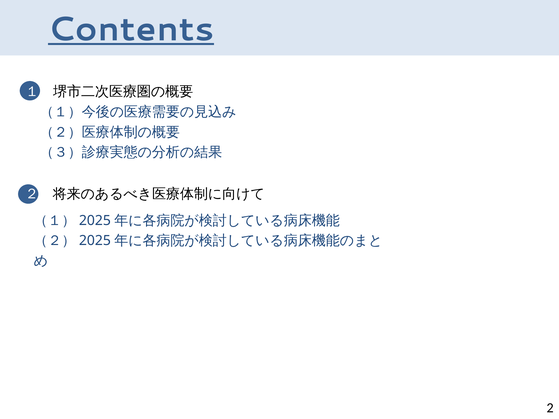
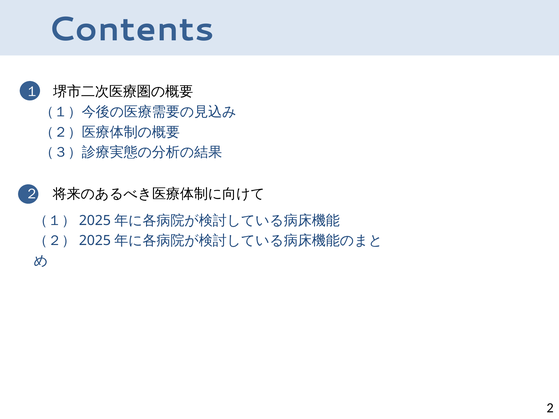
Contents underline: present -> none (131, 29)
